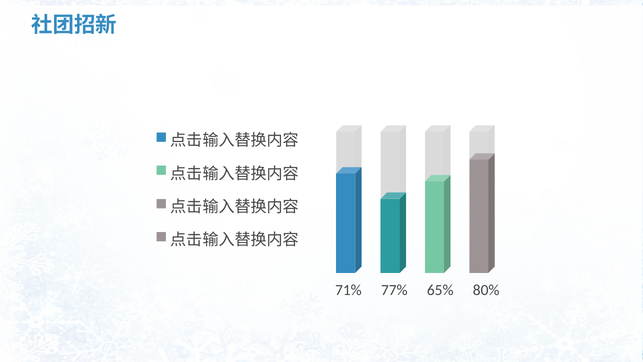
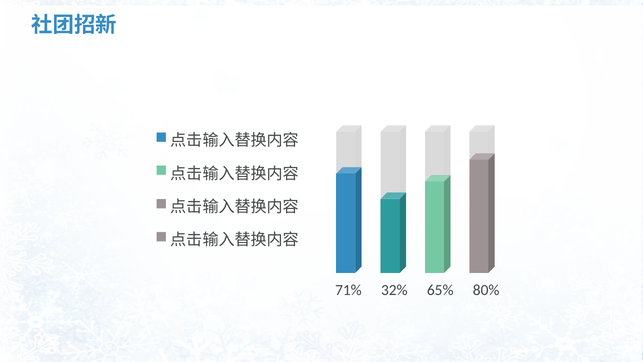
77%: 77% -> 32% (394, 290)
